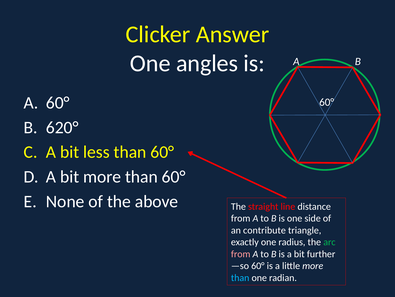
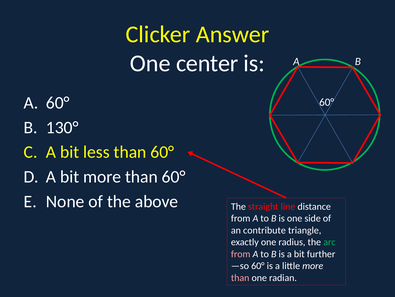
angles: angles -> center (207, 63)
620°: 620° -> 130° (62, 127)
than colour: light blue -> pink (240, 277)
